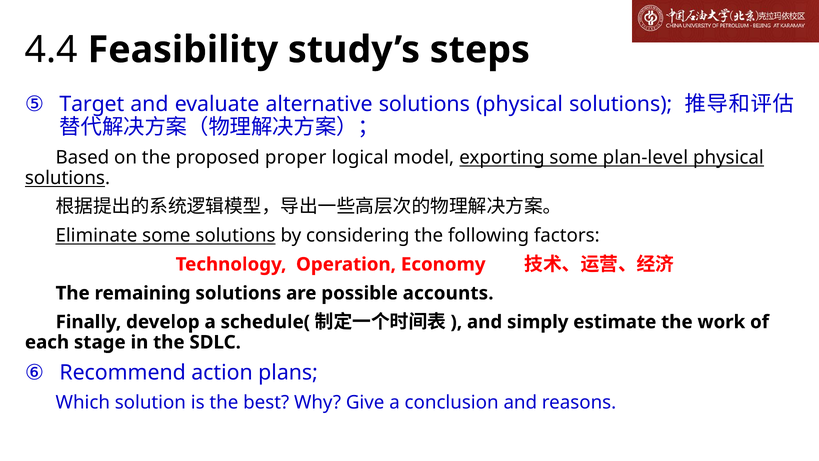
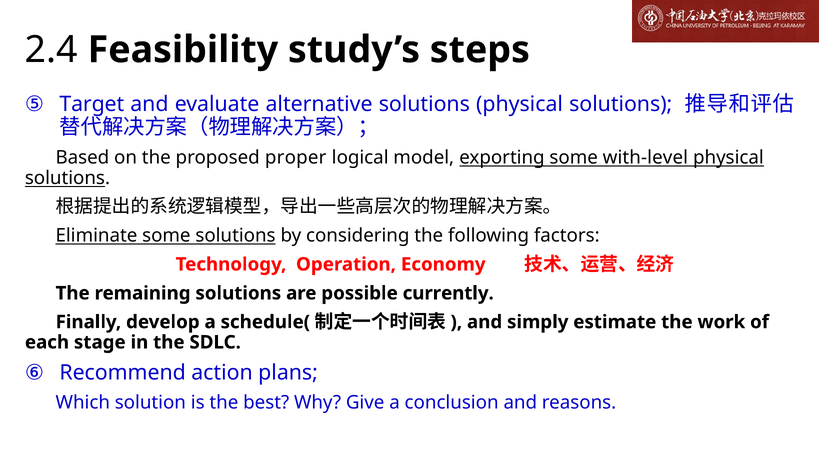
4.4: 4.4 -> 2.4 (51, 50)
plan-level: plan-level -> with-level (645, 158)
accounts: accounts -> currently (448, 293)
